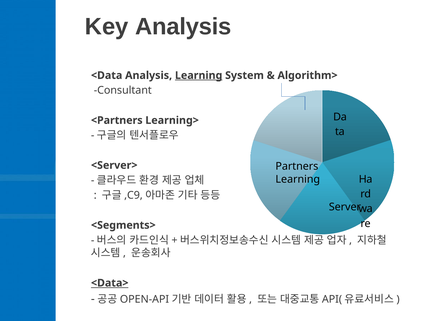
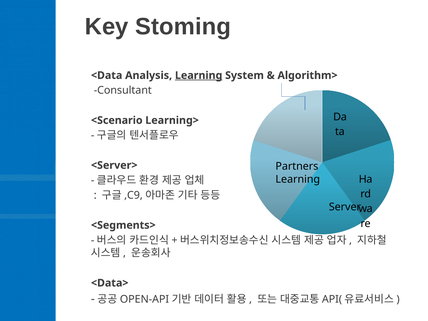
Key Analysis: Analysis -> Stoming (183, 27)
<Partners: <Partners -> <Scenario (117, 120)
<Data> underline: present -> none (110, 283)
